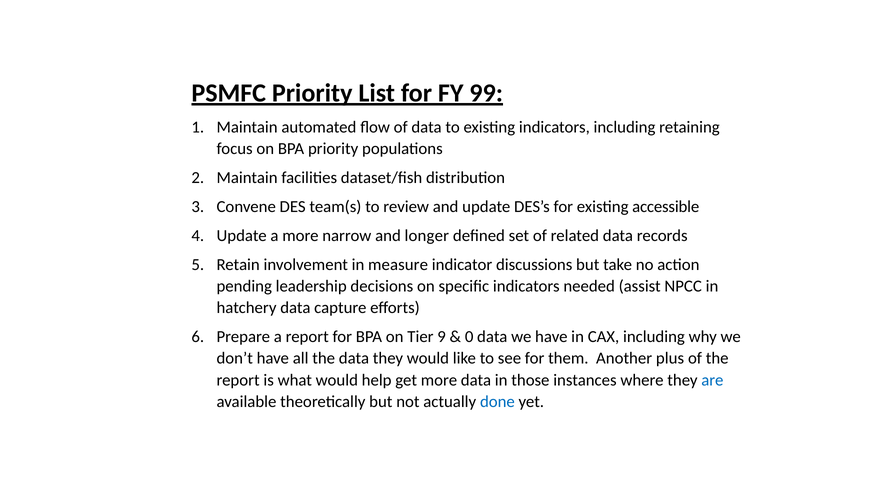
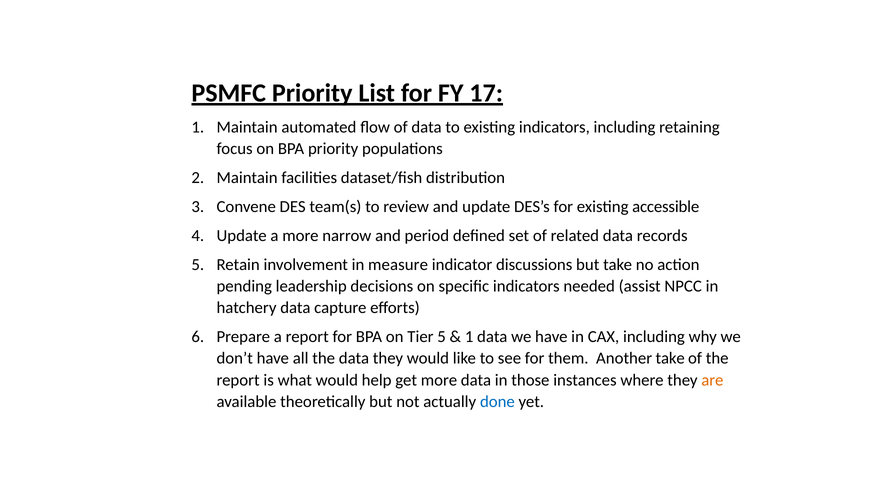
99: 99 -> 17 (486, 93)
longer: longer -> period (427, 236)
Tier 9: 9 -> 5 (442, 337)
0: 0 -> 1 (469, 337)
Another plus: plus -> take (670, 358)
are colour: blue -> orange (712, 380)
